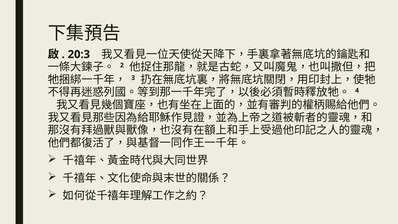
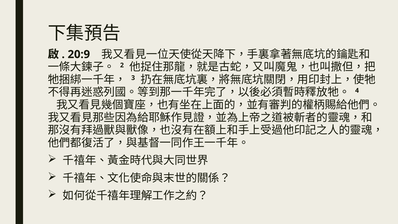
20:3: 20:3 -> 20:9 (79, 54)
